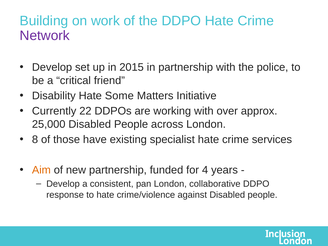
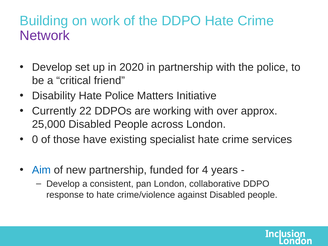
2015: 2015 -> 2020 (132, 67)
Hate Some: Some -> Police (119, 96)
8: 8 -> 0 (35, 140)
Aim colour: orange -> blue (41, 170)
